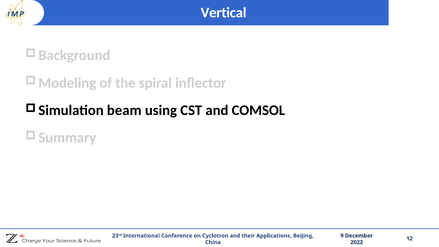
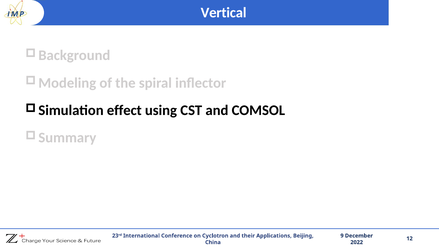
beam: beam -> effect (124, 110)
